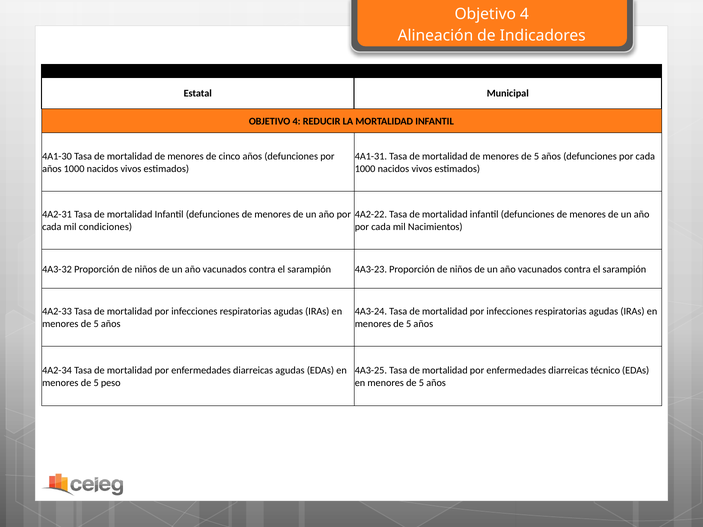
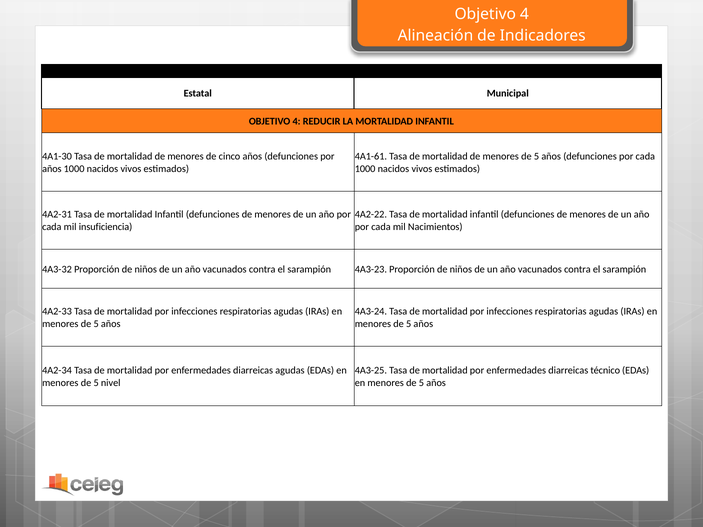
4A1-31: 4A1-31 -> 4A1-61 (371, 156)
condiciones: condiciones -> insuficiencia (106, 227)
peso: peso -> nivel (111, 383)
